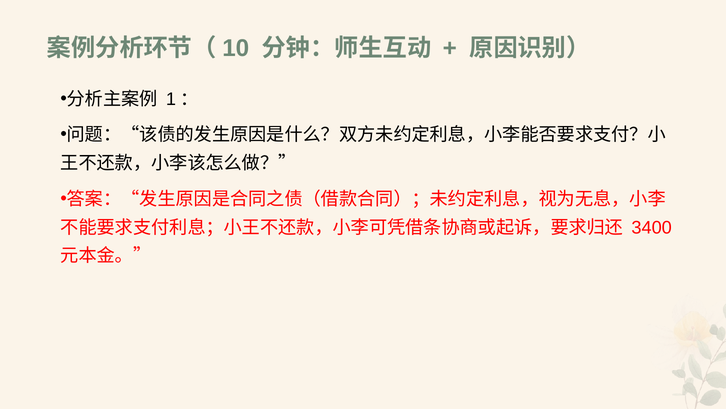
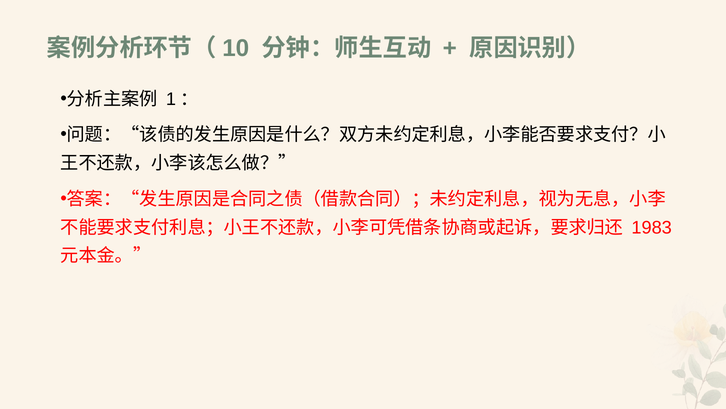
3400: 3400 -> 1983 (652, 227)
